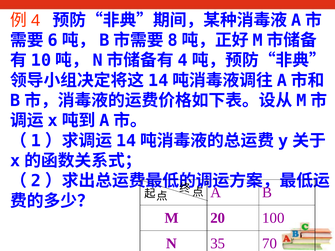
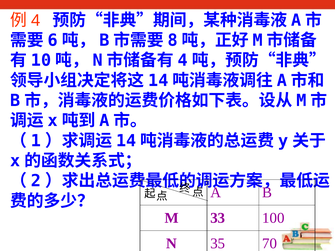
20: 20 -> 33 (218, 218)
